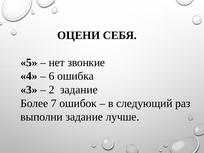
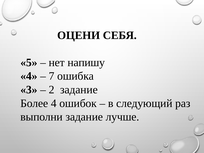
звонкие: звонкие -> напишу (86, 62)
6: 6 -> 7 (52, 76)
Более 7: 7 -> 4 (54, 103)
